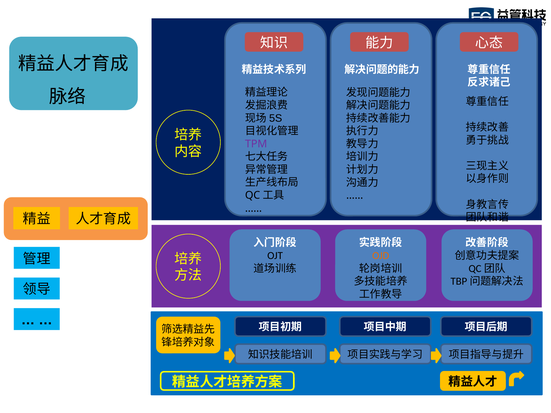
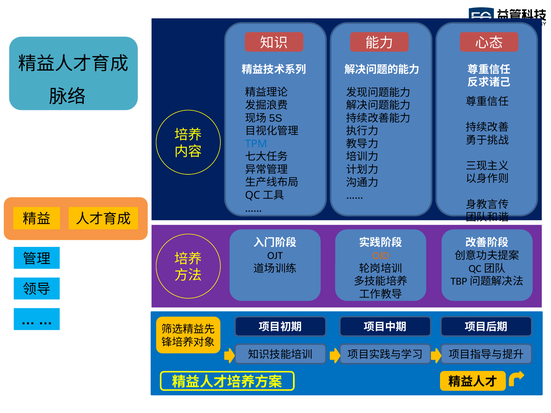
TPM colour: purple -> blue (256, 144)
